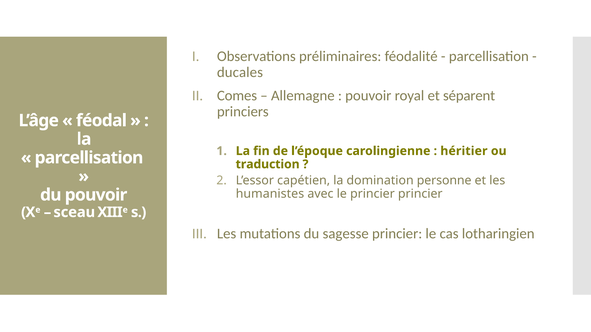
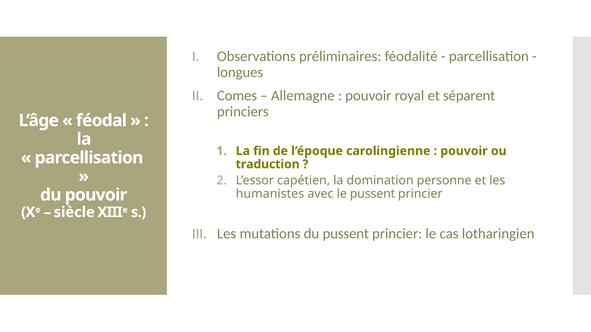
ducales: ducales -> longues (240, 72)
héritier: héritier -> pouvoir (464, 151)
le princier: princier -> pussent (373, 194)
sceau: sceau -> siècle (74, 212)
du sagesse: sagesse -> pussent (346, 234)
